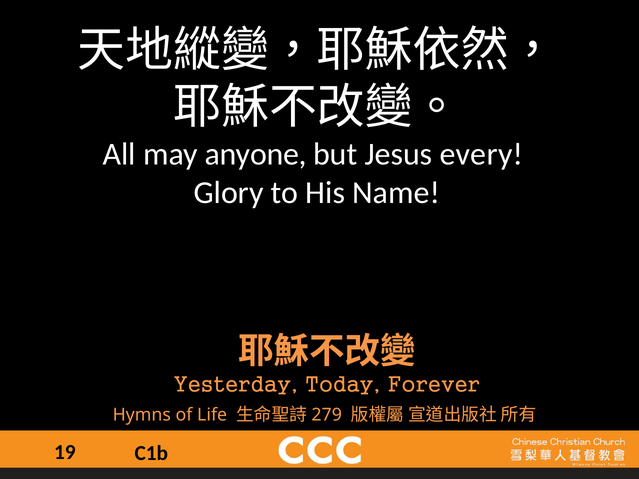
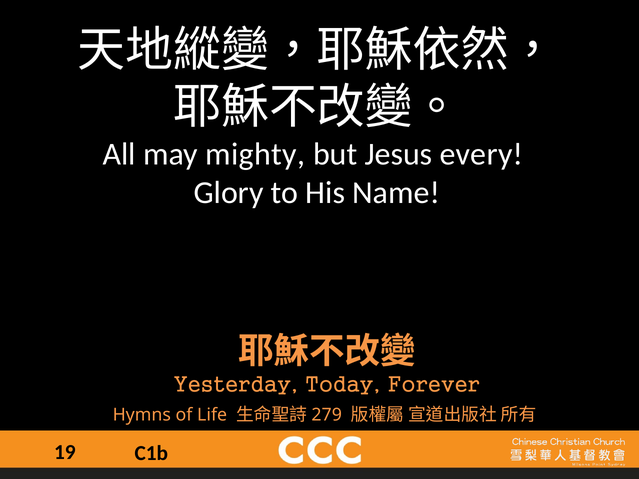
anyone: anyone -> mighty (255, 155)
